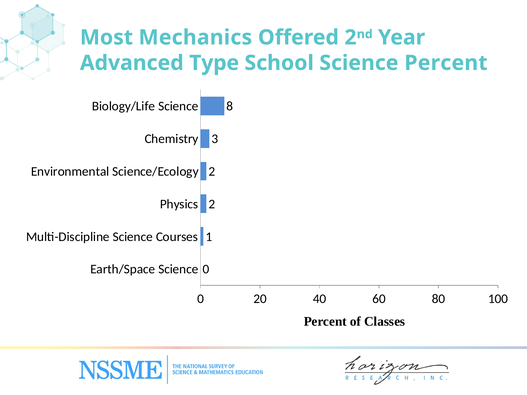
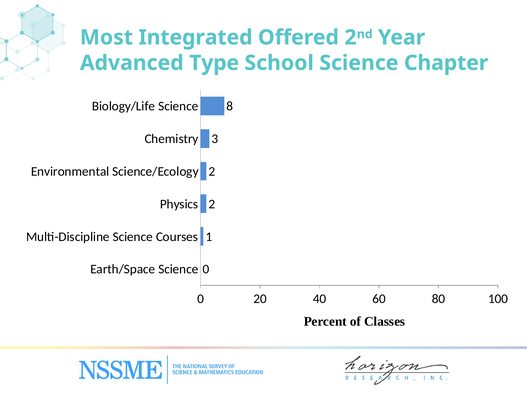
Mechanics: Mechanics -> Integrated (196, 38)
Science Percent: Percent -> Chapter (446, 63)
